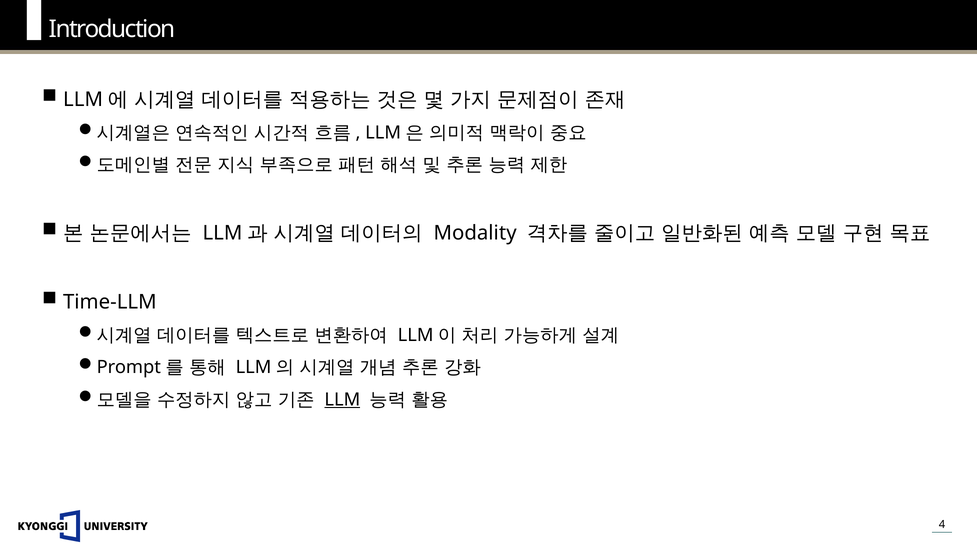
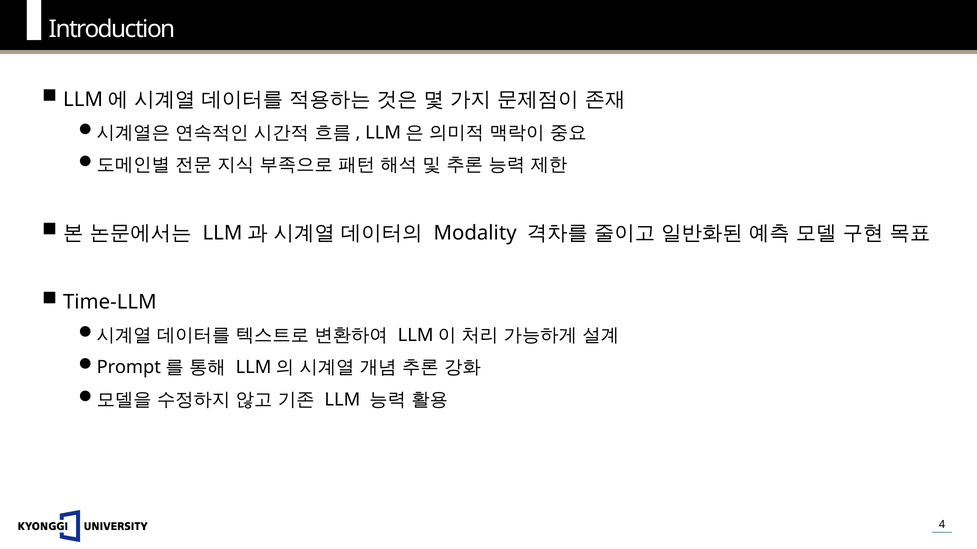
LLM underline: present -> none (342, 400)
